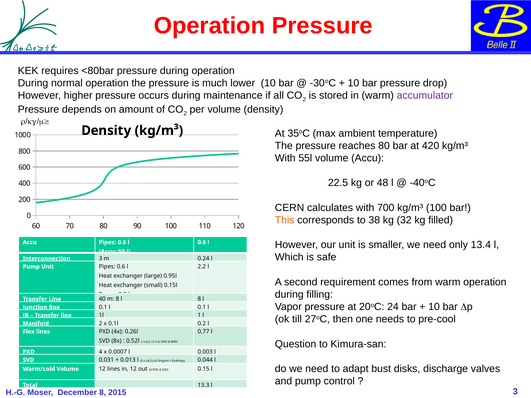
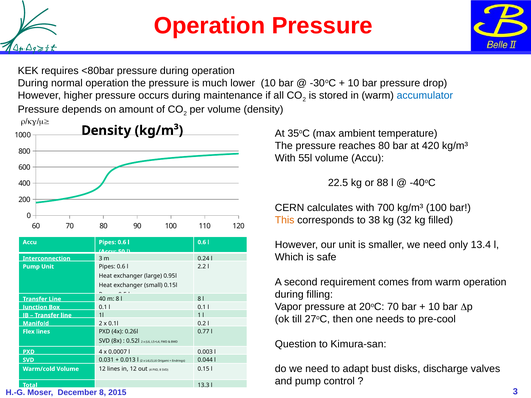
accumulator colour: purple -> blue (425, 95)
48: 48 -> 88 (383, 183)
20oC 24: 24 -> 70 (393, 307)
